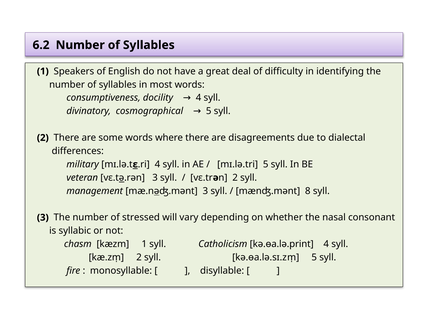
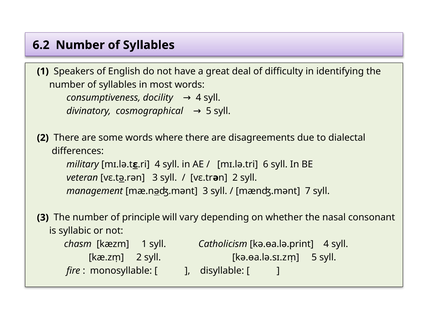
mɪ.lə.tri 5: 5 -> 6 (266, 164)
8: 8 -> 7 (308, 191)
stressed: stressed -> principle (141, 217)
